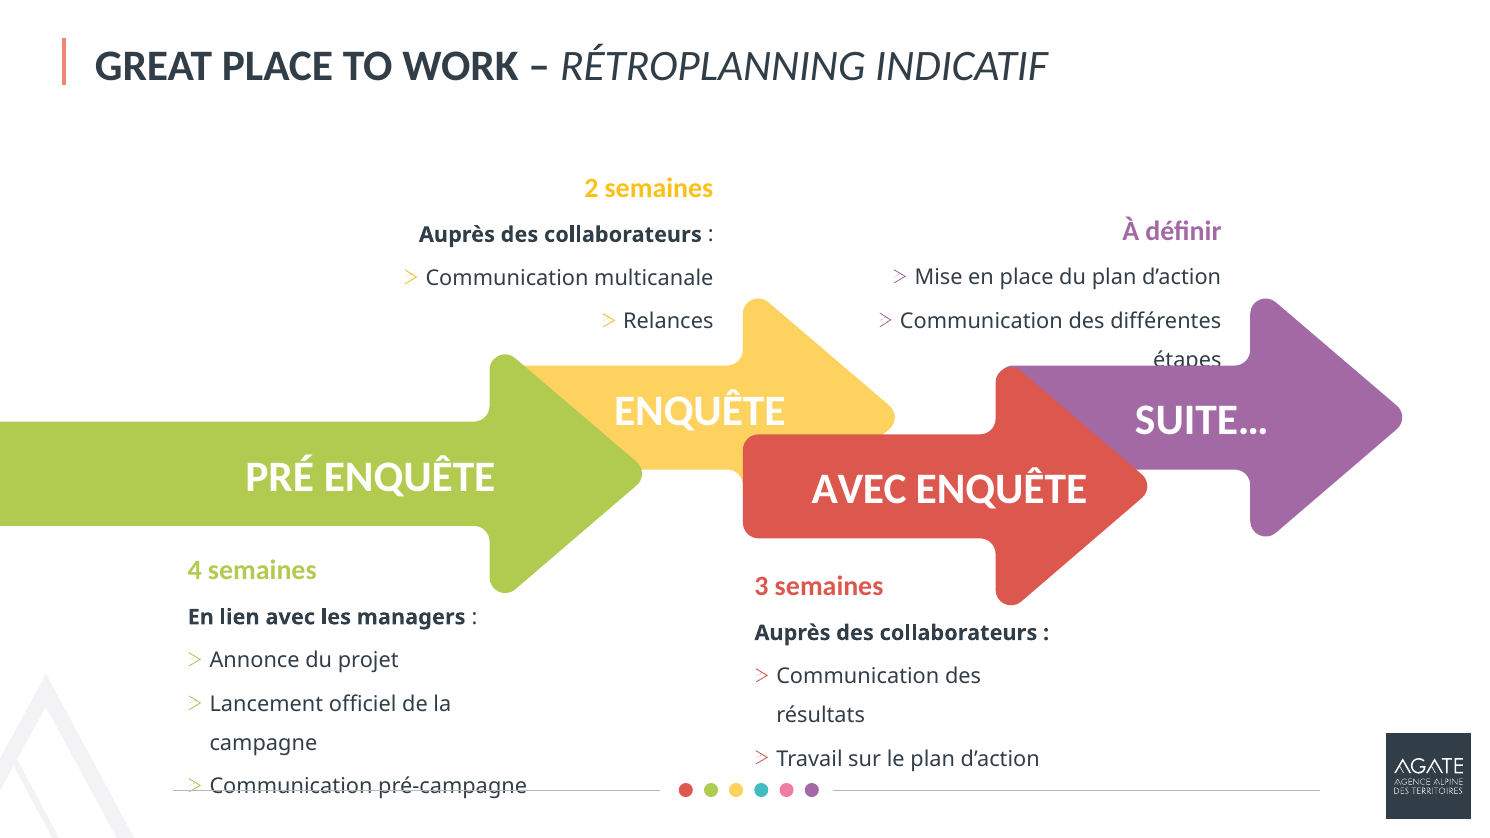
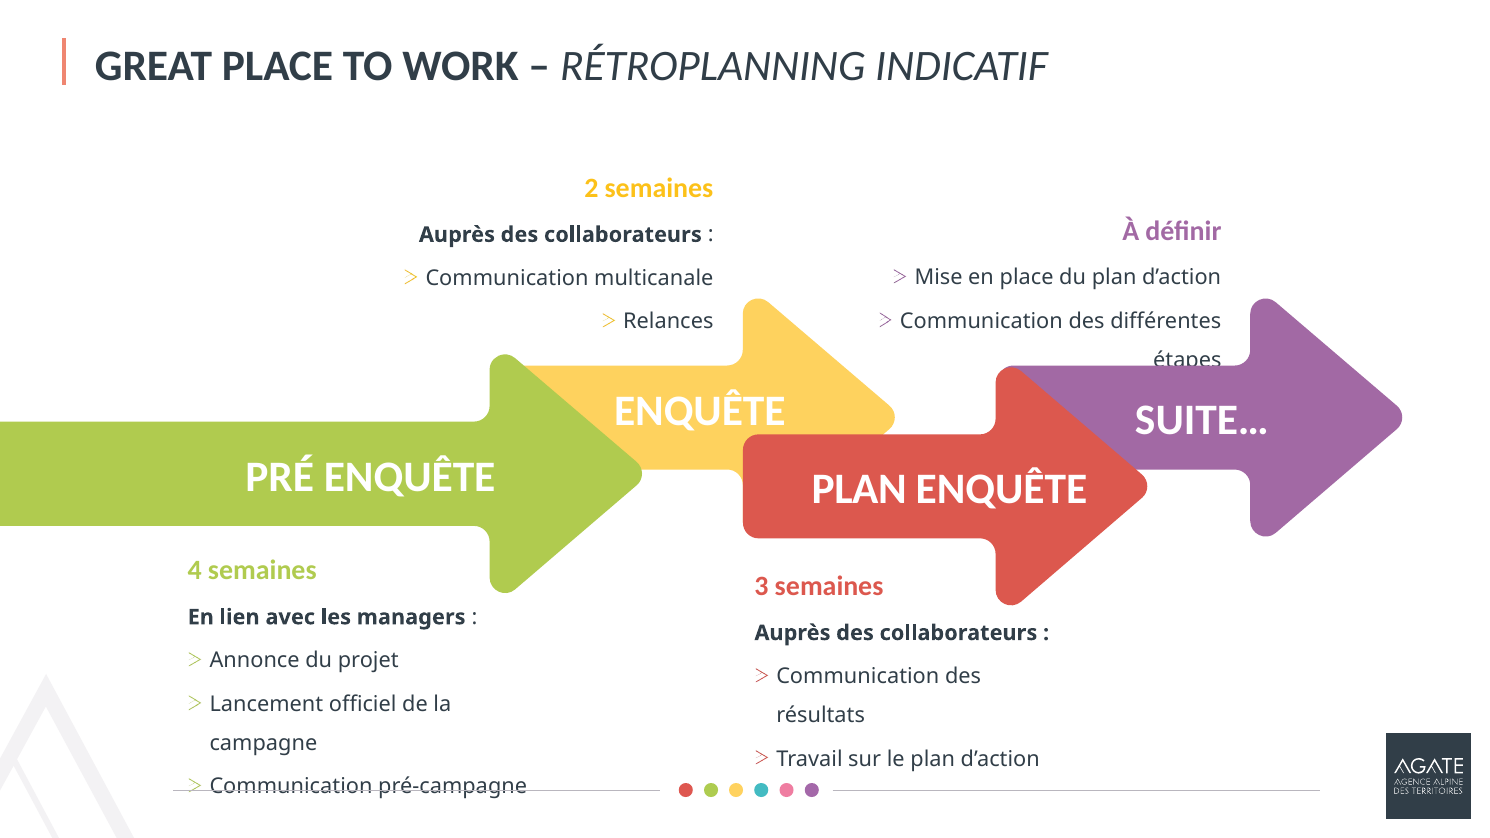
AVEC: AVEC -> PLAN (859, 490)
